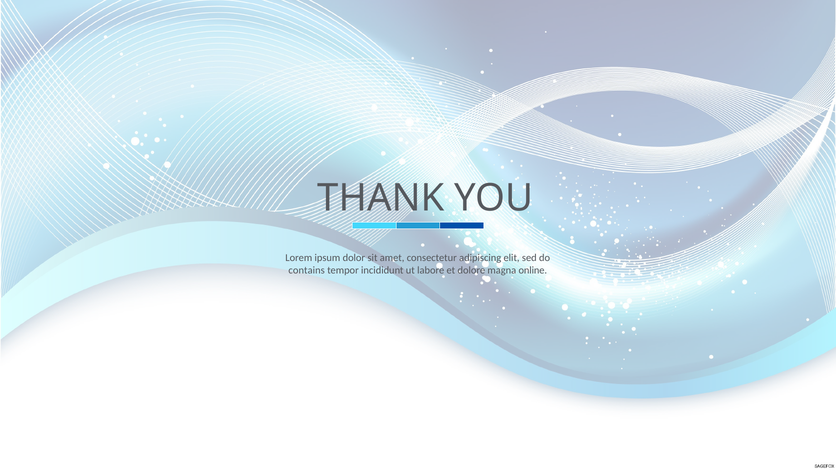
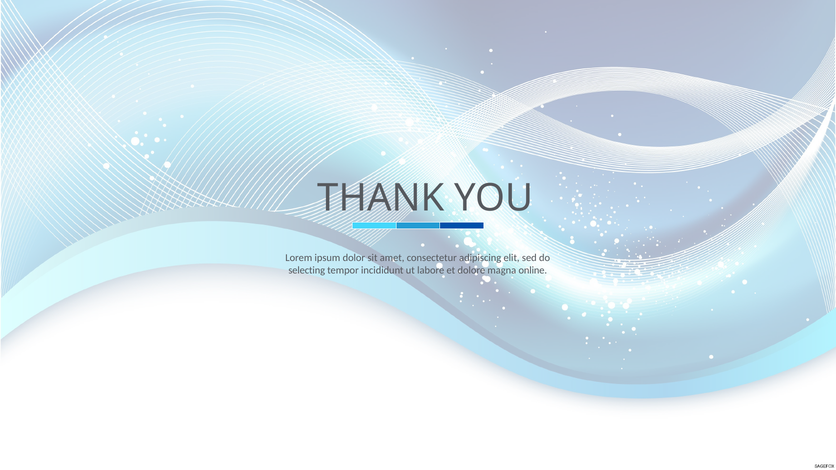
contains: contains -> selecting (307, 271)
